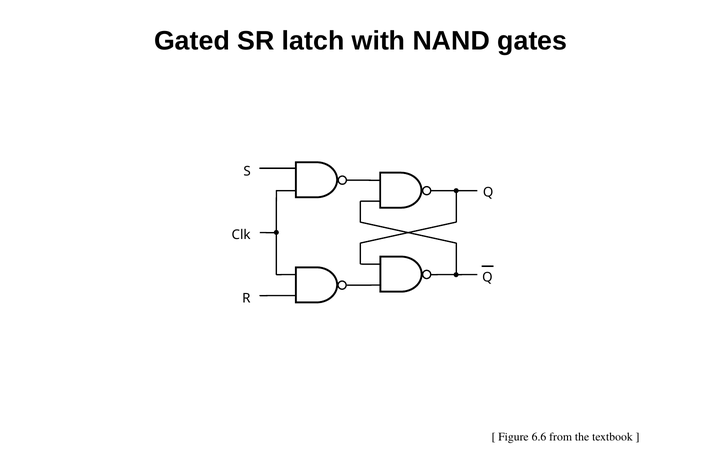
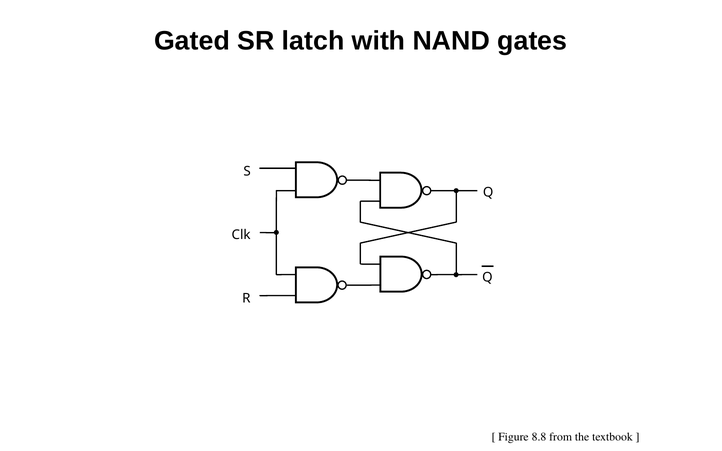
6.6: 6.6 -> 8.8 (539, 437)
